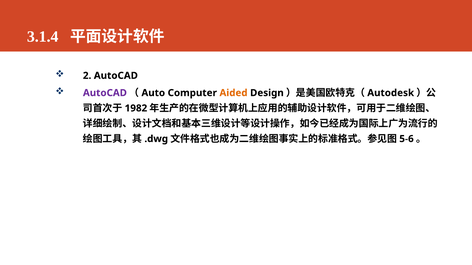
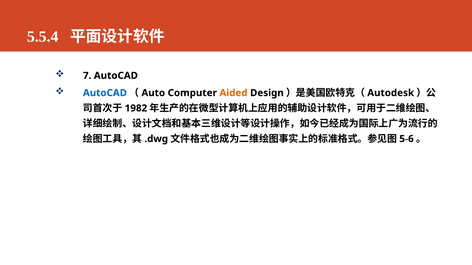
3.1.4: 3.1.4 -> 5.5.4 (43, 37)
2: 2 -> 7 (87, 76)
AutoCAD colour: purple -> blue (105, 93)
